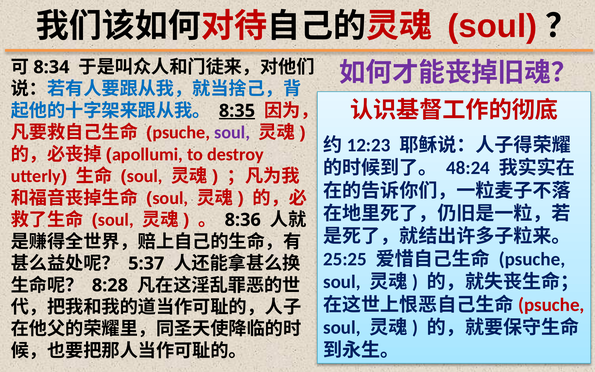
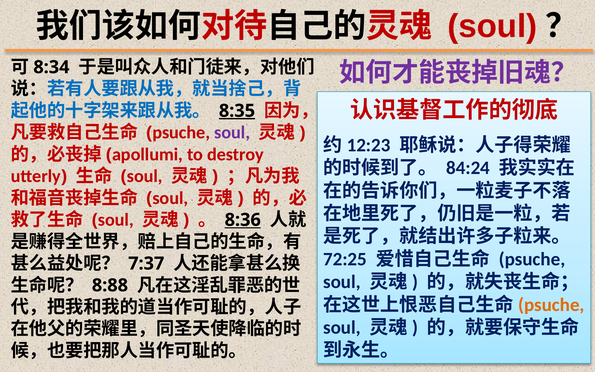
48:24: 48:24 -> 84:24 (468, 168)
8:36 underline: none -> present (243, 220)
25:25: 25:25 -> 72:25 (345, 259)
5:37: 5:37 -> 7:37 (146, 263)
8:28: 8:28 -> 8:88 (110, 285)
psuche colour: red -> orange (551, 305)
